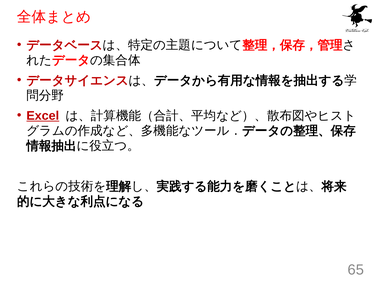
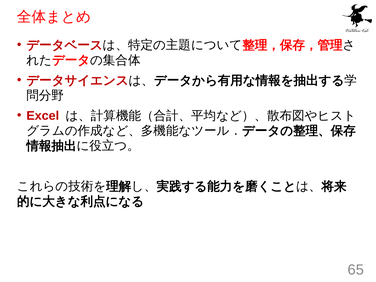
Excel underline: present -> none (43, 116)
